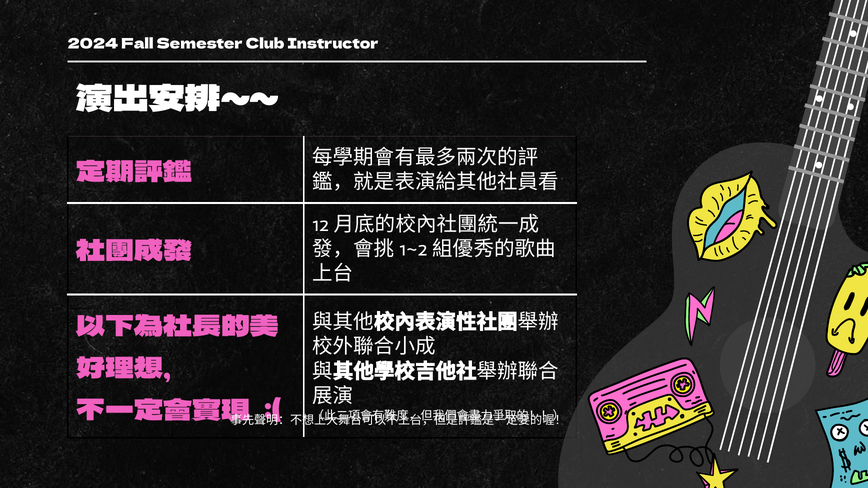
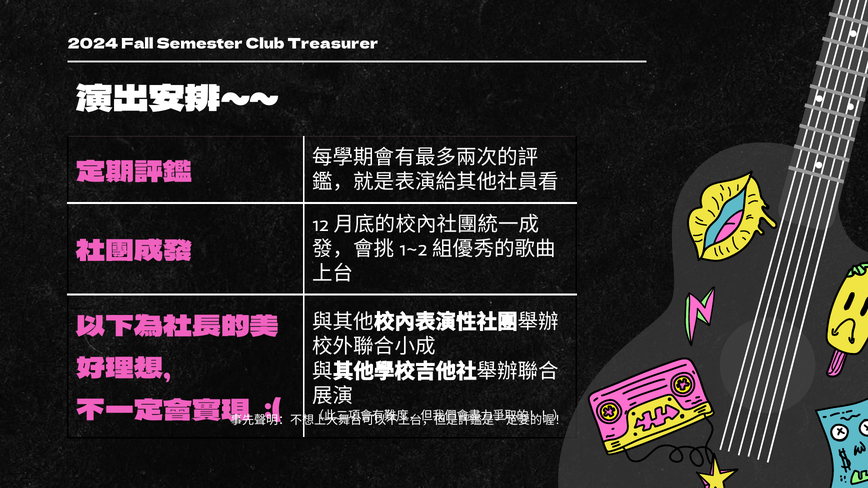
Instructor: Instructor -> Treasurer (333, 44)
